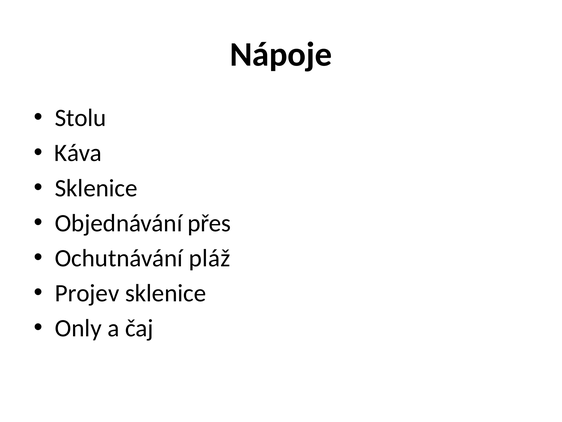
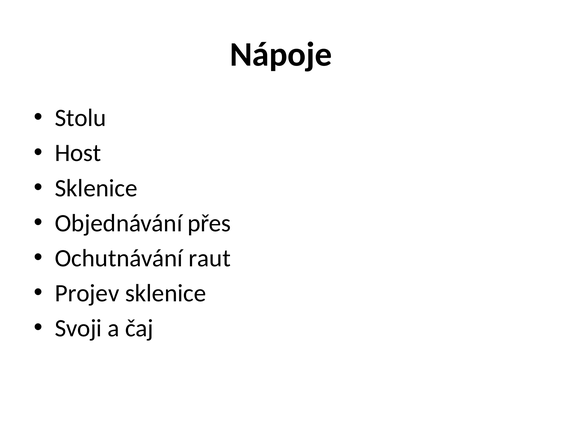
Káva: Káva -> Host (78, 153)
pláž: pláž -> raut (210, 258)
Only: Only -> Svoji (78, 328)
